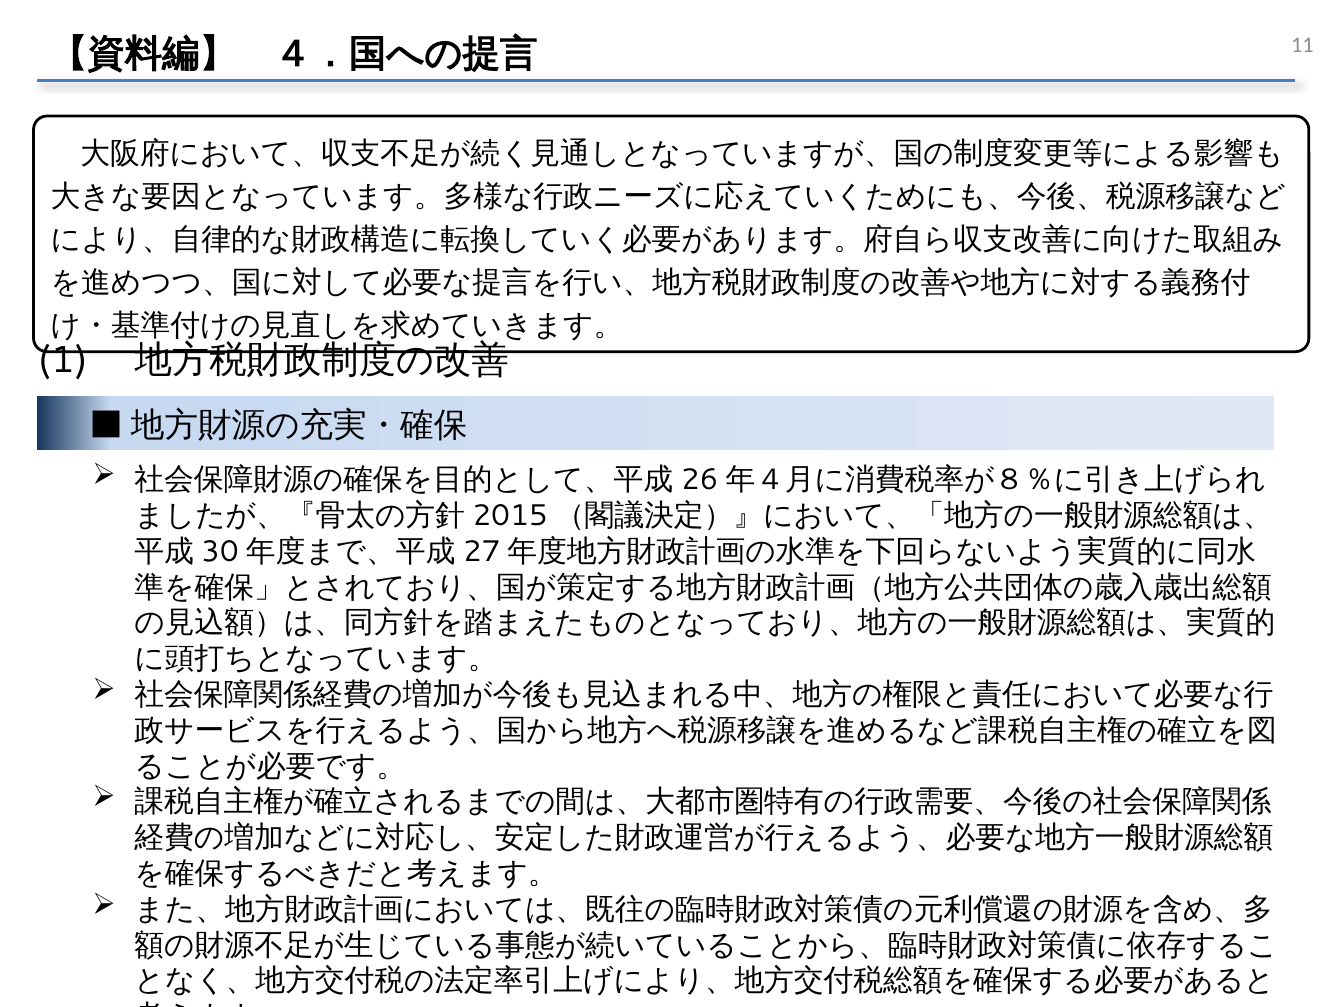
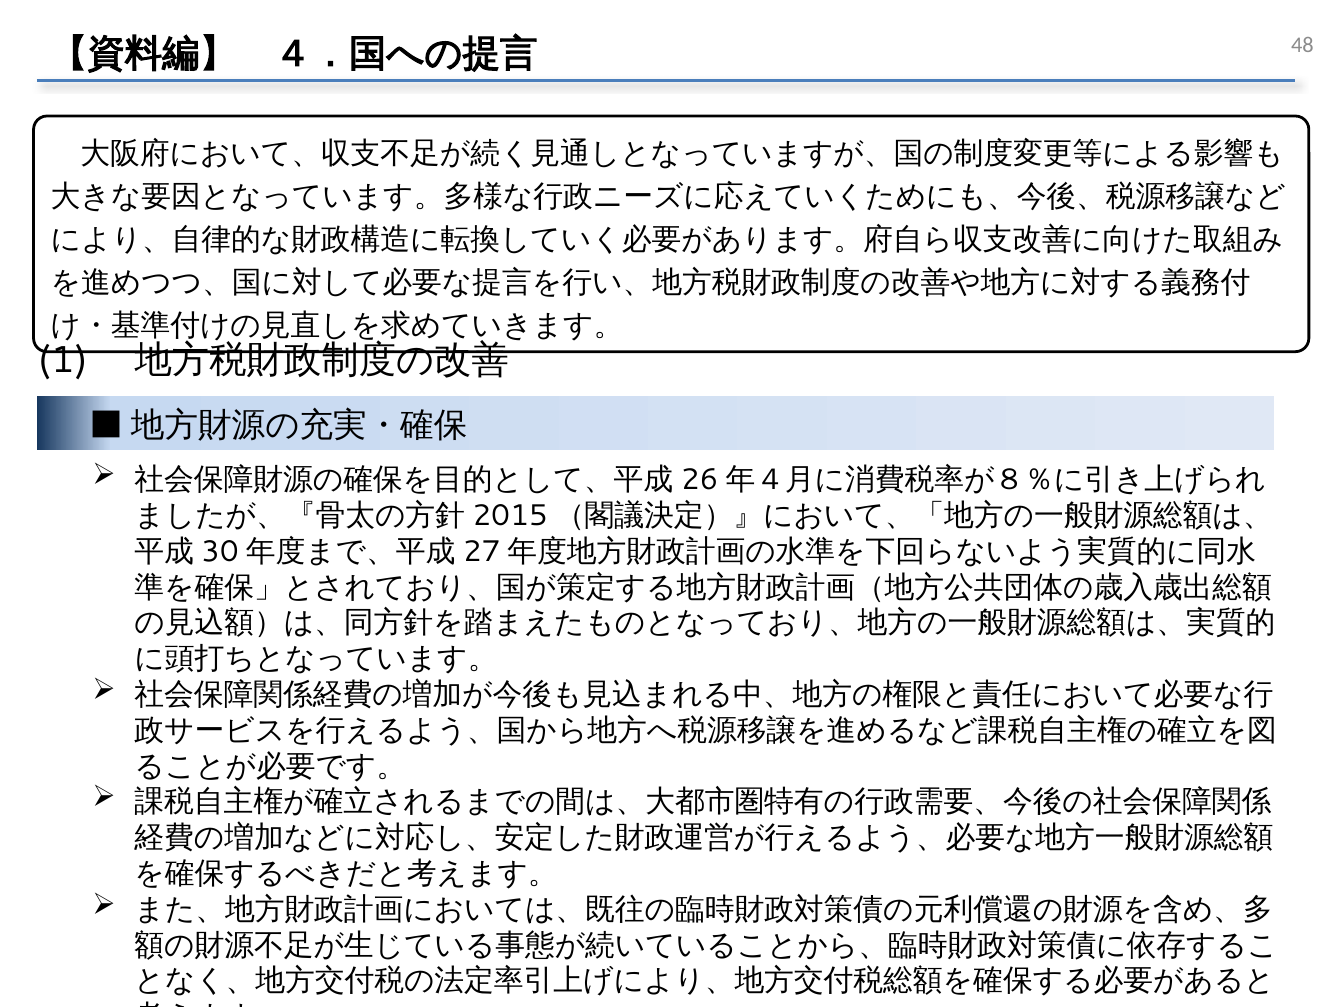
11: 11 -> 48 (1302, 45)
